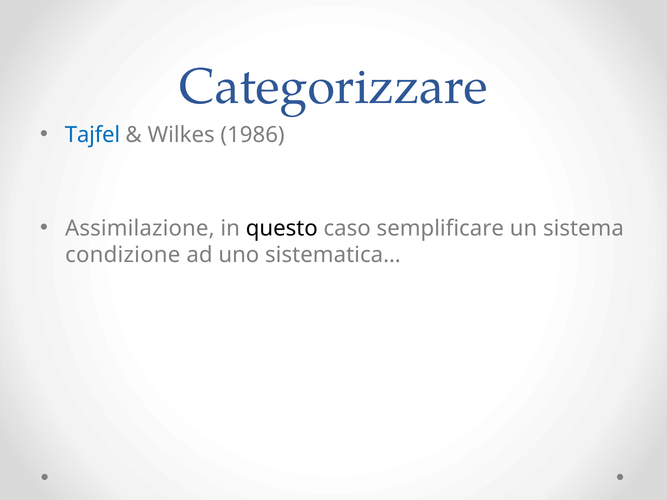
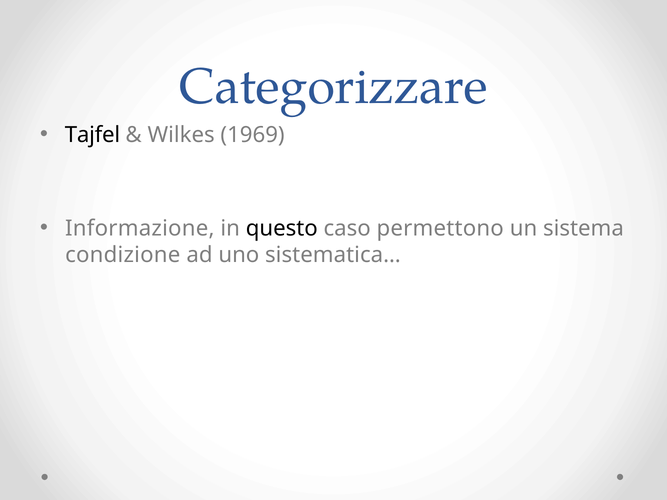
Tajfel colour: blue -> black (92, 135)
1986: 1986 -> 1969 (253, 135)
Assimilazione: Assimilazione -> Informazione (140, 228)
semplificare: semplificare -> permettono (440, 228)
